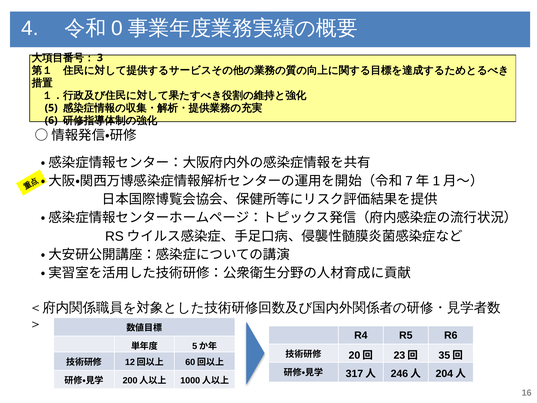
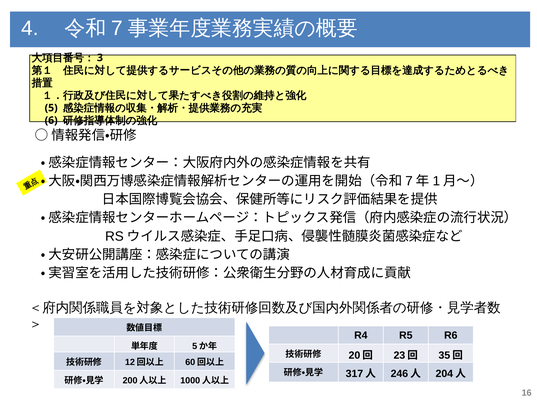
0: 0 -> 7 (117, 28)
